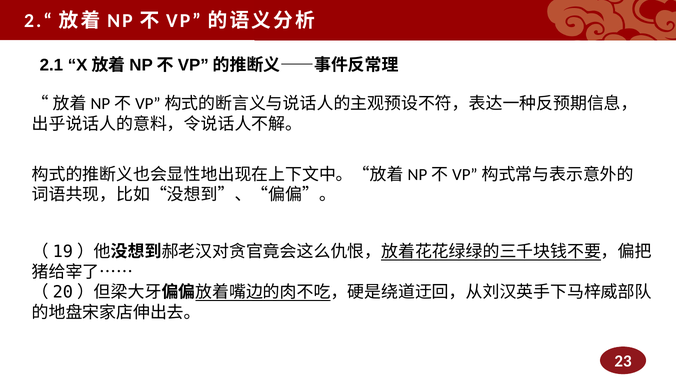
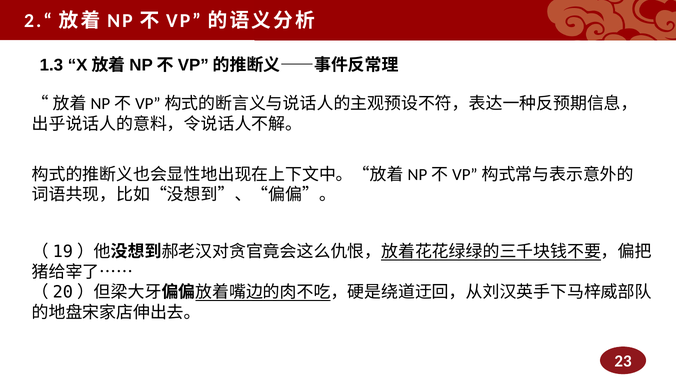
2.1: 2.1 -> 1.3 (51, 65)
